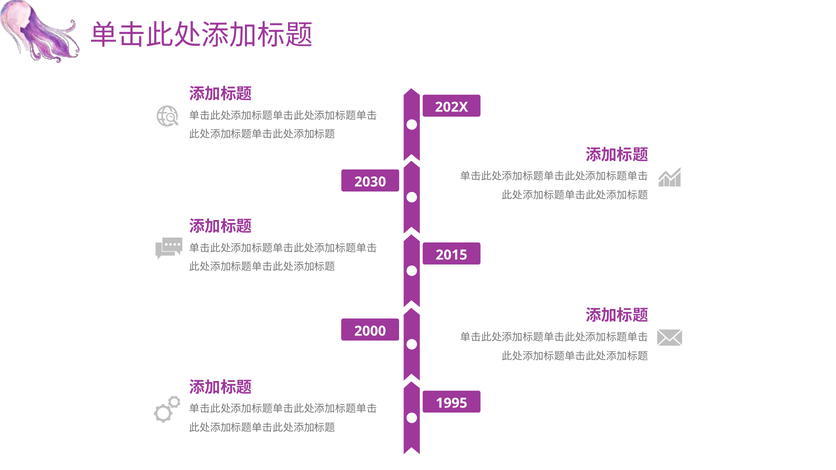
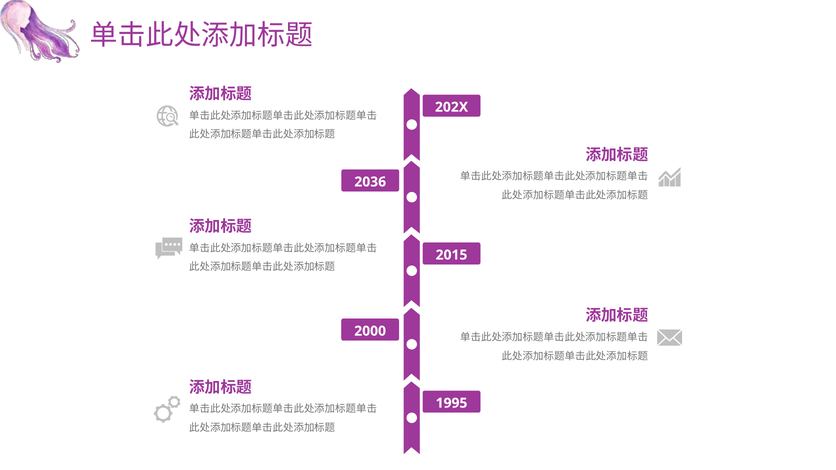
2030: 2030 -> 2036 (370, 182)
